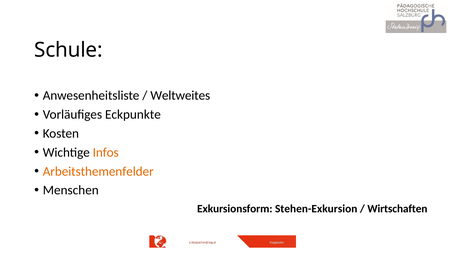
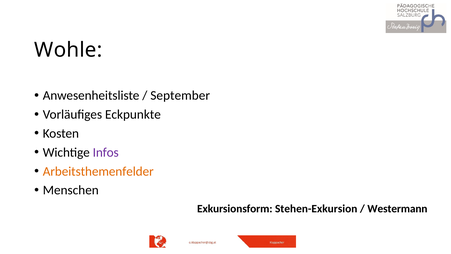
Schule: Schule -> Wohle (68, 50)
Weltweites: Weltweites -> September (180, 95)
Infos colour: orange -> purple (106, 152)
Wirtschaften: Wirtschaften -> Westermann (397, 208)
